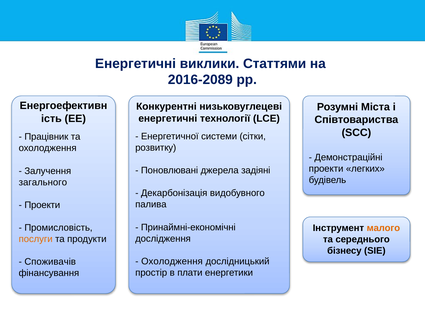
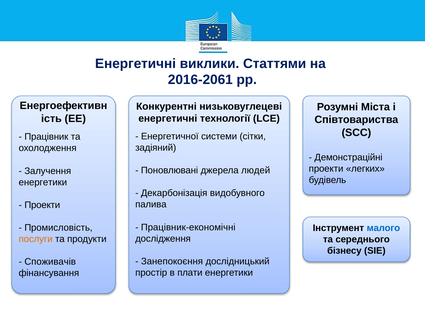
2016-2089: 2016-2089 -> 2016-2061 (200, 80)
розвитку: розвитку -> задіяний (156, 148)
задіяні: задіяні -> людей (256, 170)
загального: загального -> енергетики (43, 182)
Принаймні-економічні: Принаймні-економічні -> Працівник-економічні (188, 227)
малого colour: orange -> blue (383, 228)
Охолодження: Охолодження -> Занепокоєння (172, 261)
